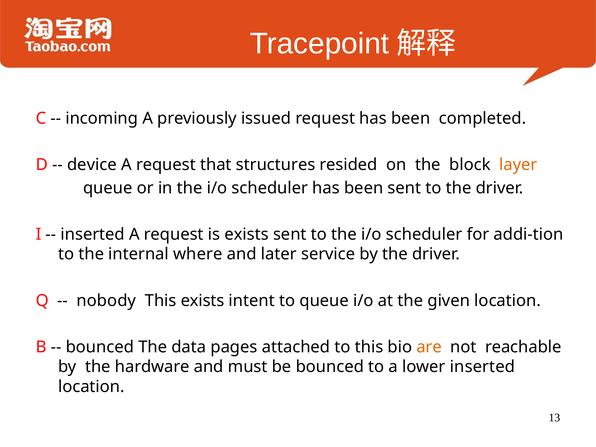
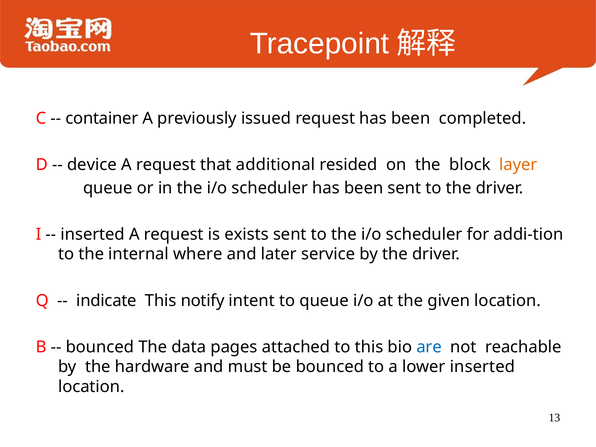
incoming: incoming -> container (102, 118)
structures: structures -> additional (276, 165)
nobody: nobody -> indicate (106, 301)
This exists: exists -> notify (203, 301)
are colour: orange -> blue (429, 347)
